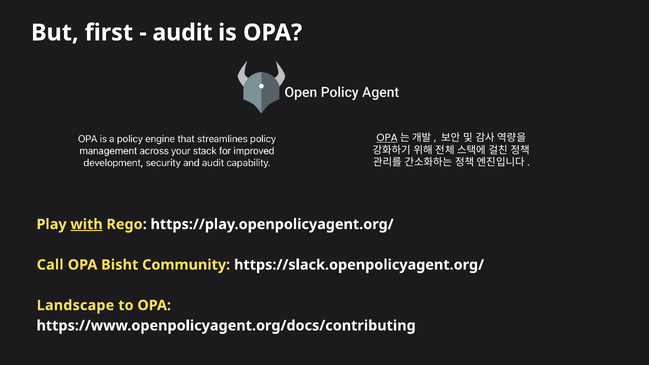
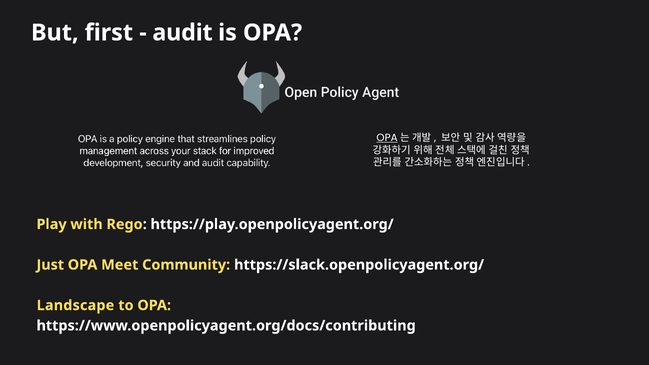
with underline: present -> none (87, 224)
Call: Call -> Just (50, 265)
Bisht: Bisht -> Meet (120, 265)
